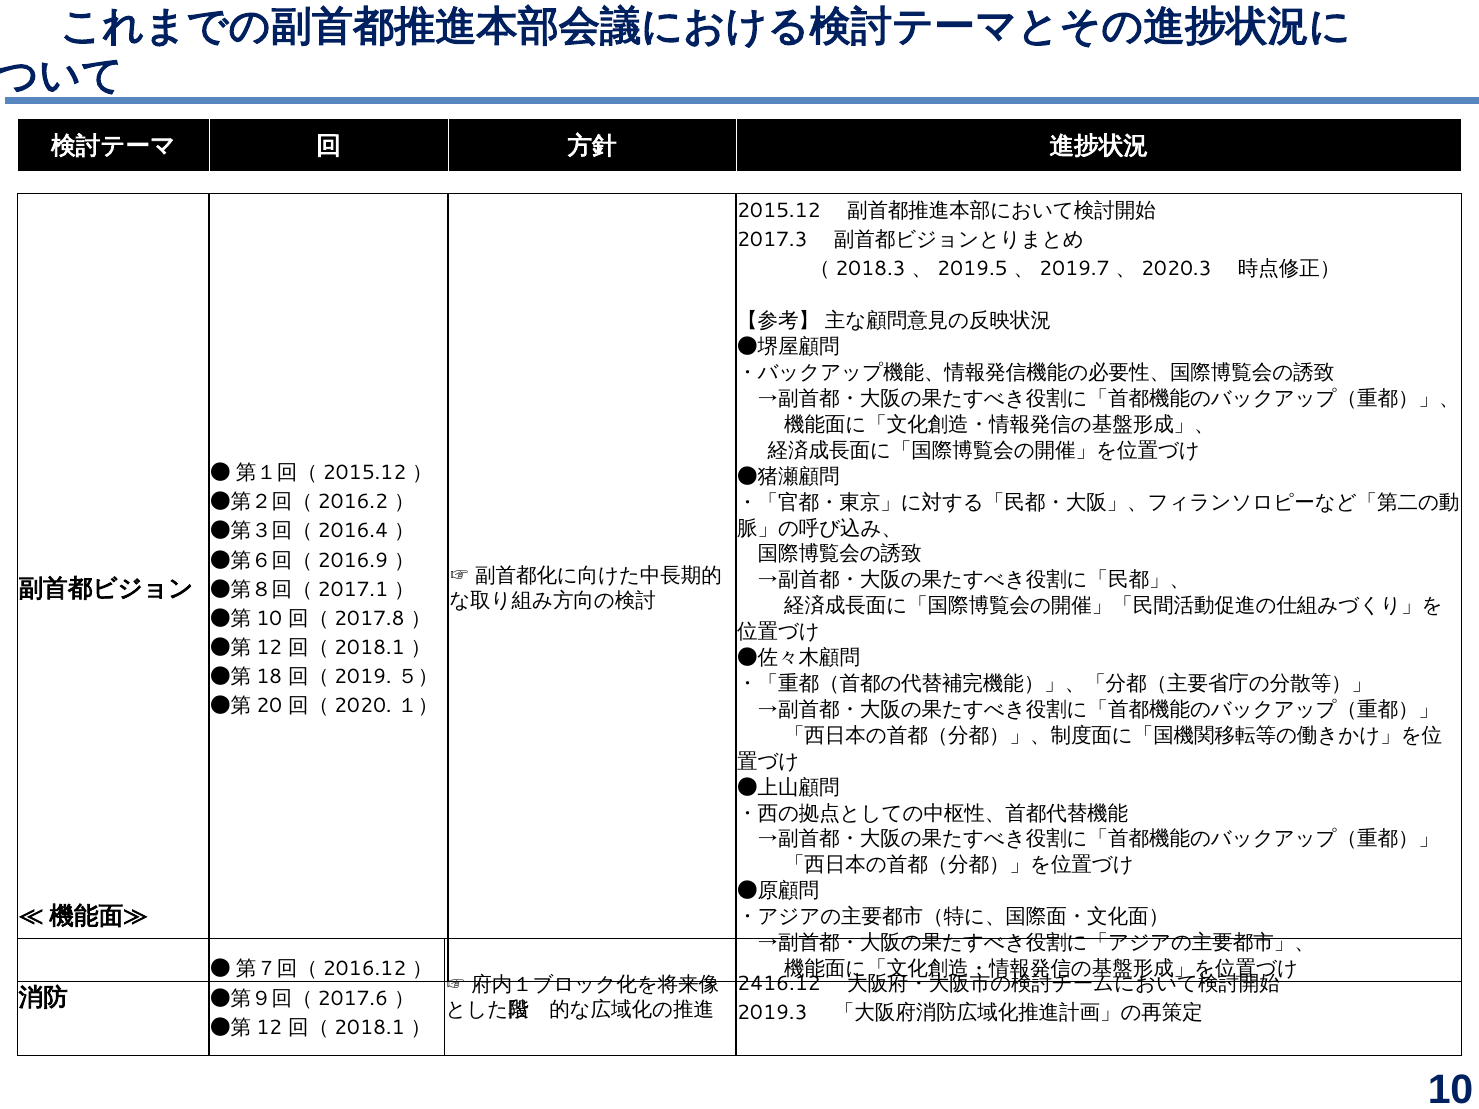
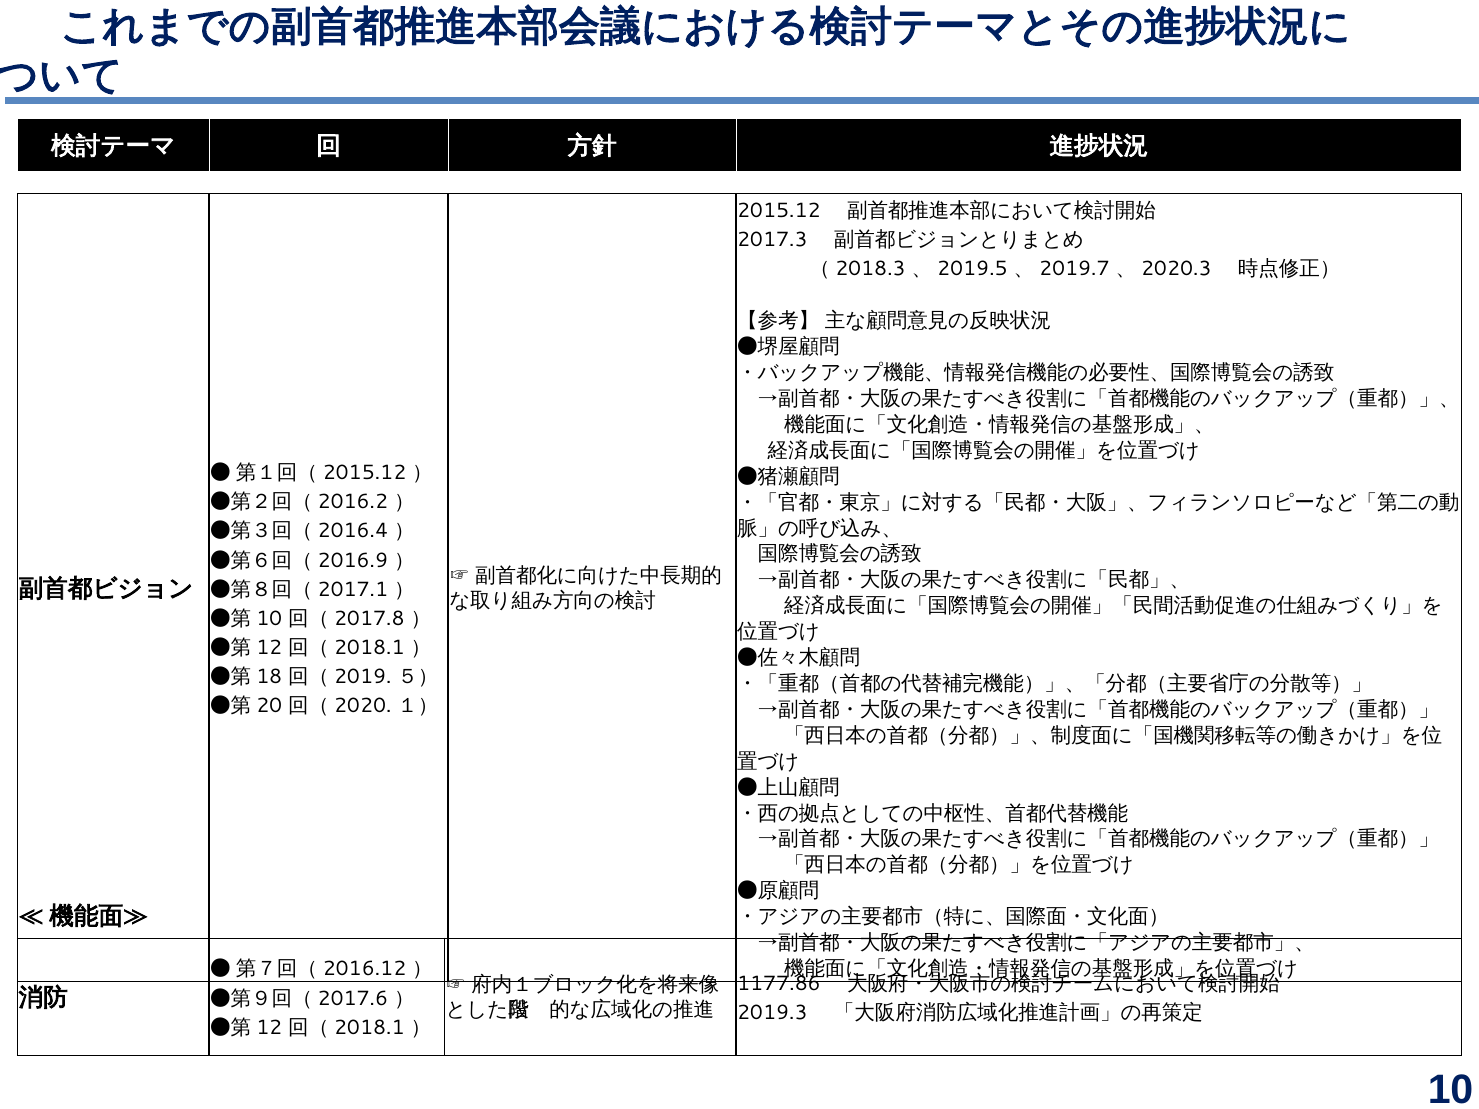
2416.12: 2416.12 -> 1177.86 (779, 984)
